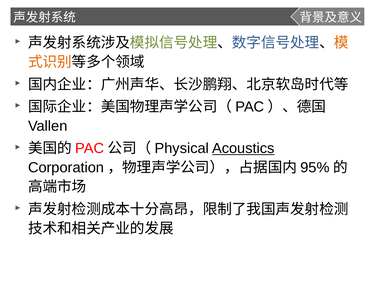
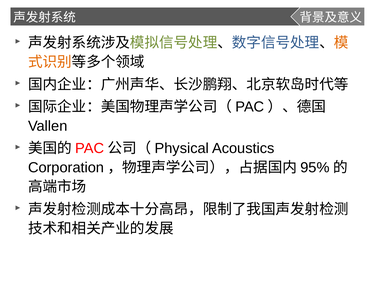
Acoustics underline: present -> none (243, 149)
